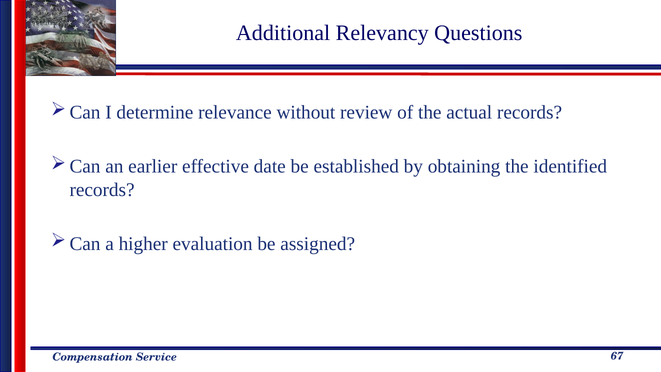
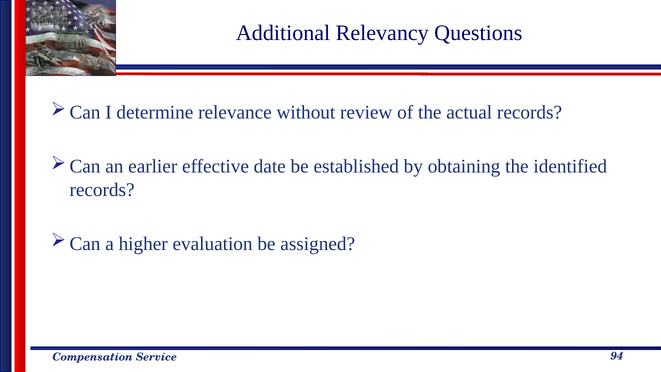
67: 67 -> 94 (617, 356)
